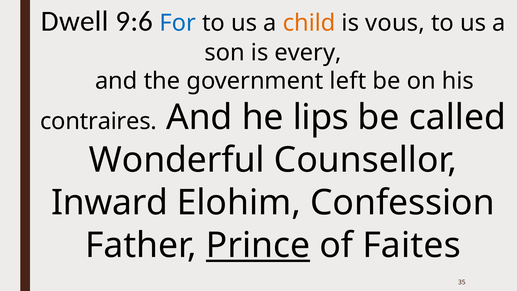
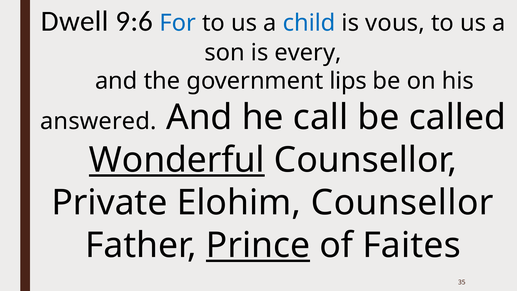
child colour: orange -> blue (309, 23)
left: left -> lips (348, 81)
contraires: contraires -> answered (98, 121)
lips: lips -> call (321, 117)
Wonderful underline: none -> present (177, 160)
Inward: Inward -> Private (109, 203)
Elohim Confession: Confession -> Counsellor (402, 203)
